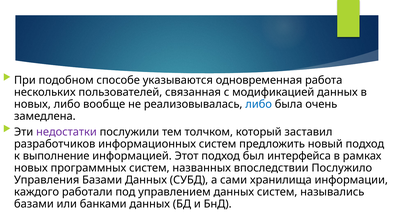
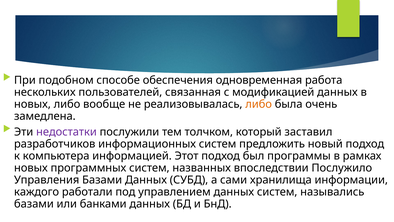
указываются: указываются -> обеспечения (178, 80)
либо colour: blue -> orange (259, 104)
выполнение: выполнение -> компьютера (56, 156)
интерфейса: интерфейса -> программы (299, 156)
